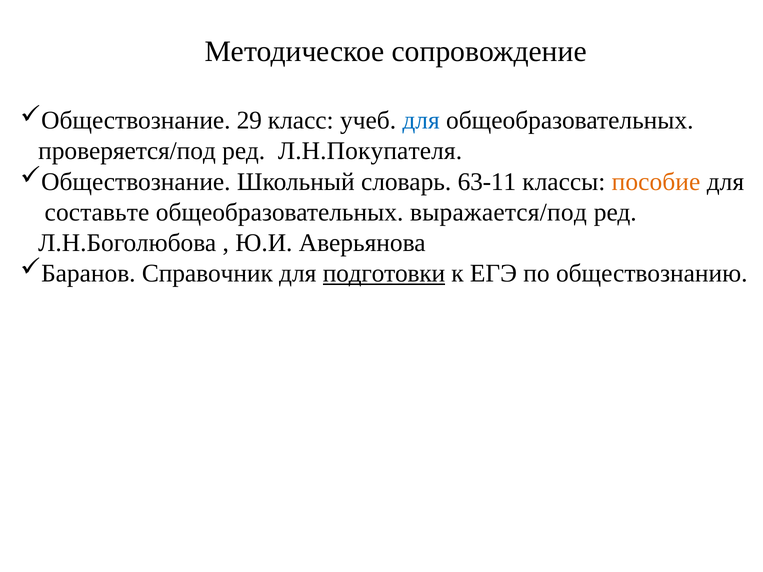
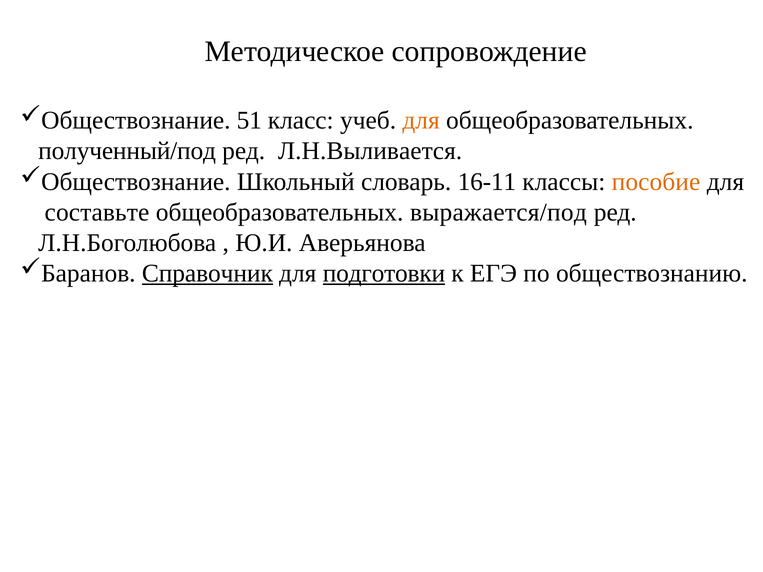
29: 29 -> 51 (249, 121)
для colour: blue -> orange (421, 121)
проверяется/под: проверяется/под -> полученный/под (127, 151)
Л.Н.Покупателя: Л.Н.Покупателя -> Л.Н.Выливается (370, 151)
63-11: 63-11 -> 16-11 (487, 182)
Справочник underline: none -> present (207, 273)
